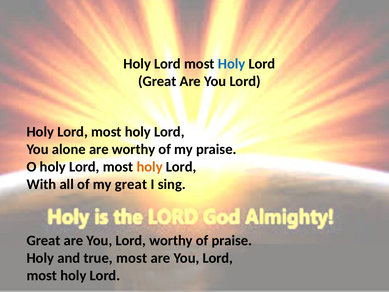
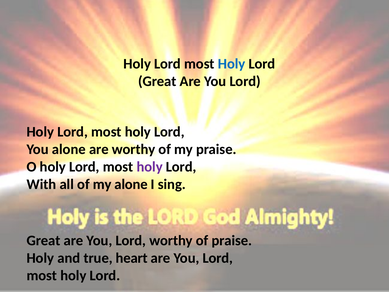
holy colour: orange -> purple (150, 167)
my great: great -> alone (131, 184)
true most: most -> heart (132, 258)
